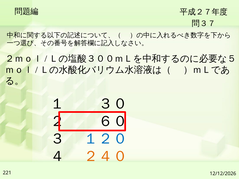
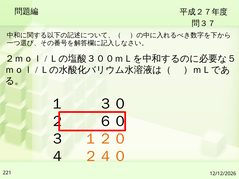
１２０ colour: blue -> orange (106, 139)
